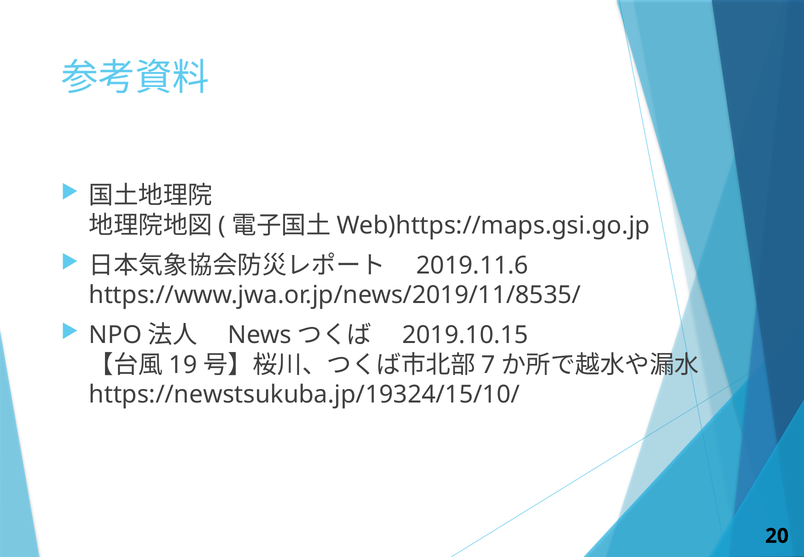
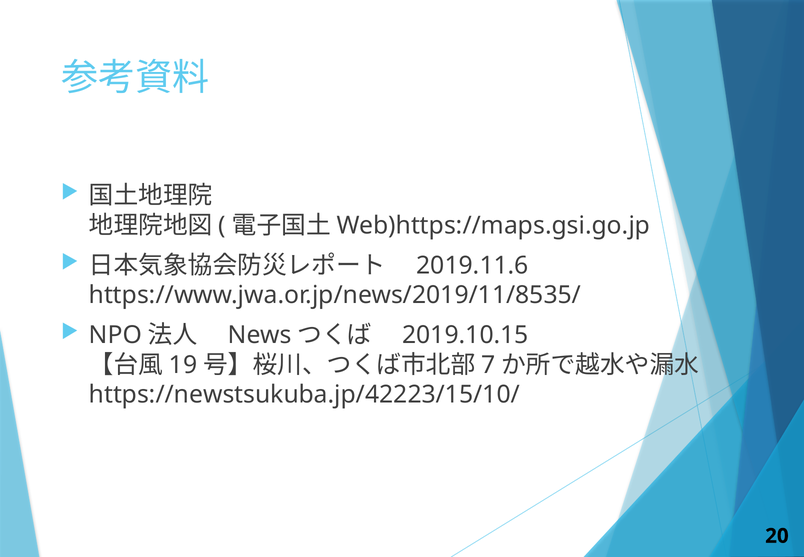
https://newstsukuba.jp/19324/15/10/: https://newstsukuba.jp/19324/15/10/ -> https://newstsukuba.jp/42223/15/10/ (304, 394)
